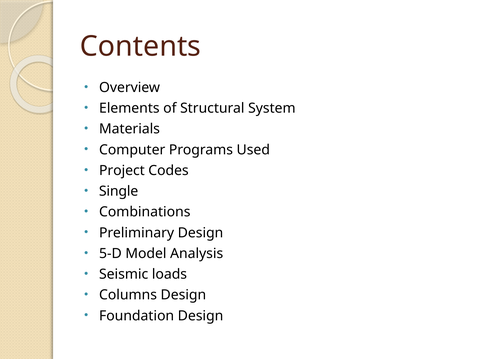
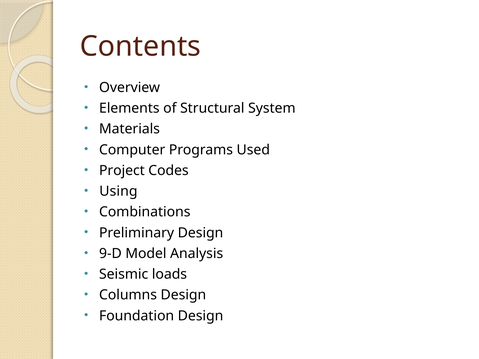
Single: Single -> Using (118, 191)
5-D: 5-D -> 9-D (110, 254)
